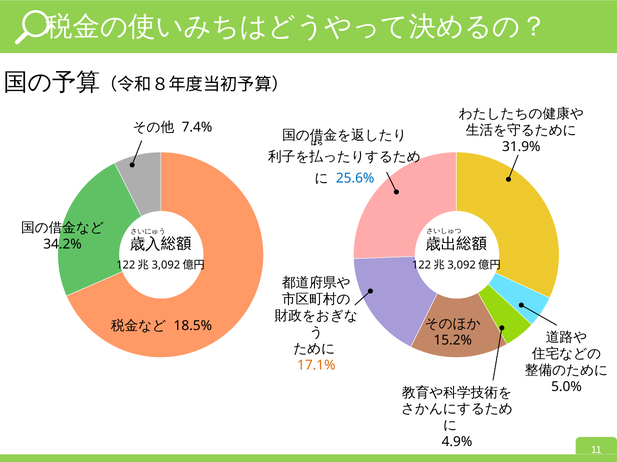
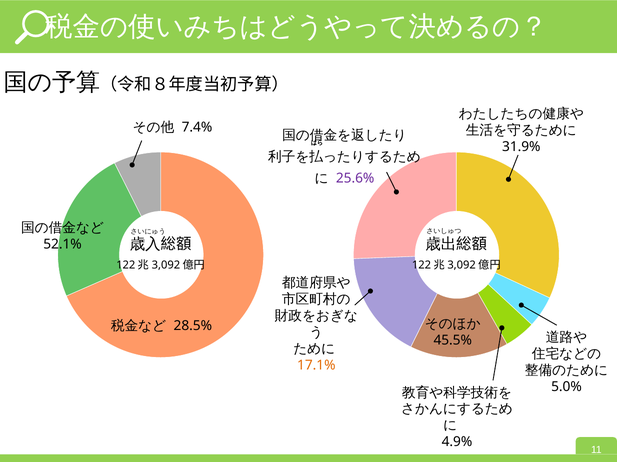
25.6% colour: blue -> purple (355, 178)
34.2%: 34.2% -> 52.1% (63, 245)
18.5%: 18.5% -> 28.5% (193, 326)
15.2%: 15.2% -> 45.5% (453, 341)
